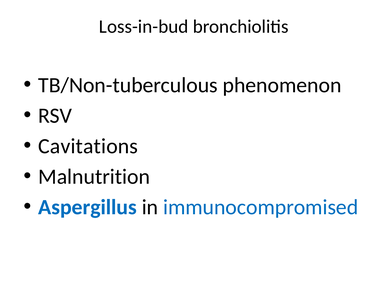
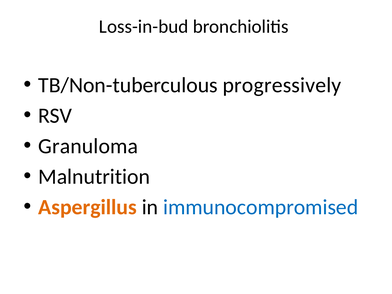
phenomenon: phenomenon -> progressively (282, 85)
Cavitations: Cavitations -> Granuloma (88, 146)
Aspergillus colour: blue -> orange (88, 207)
